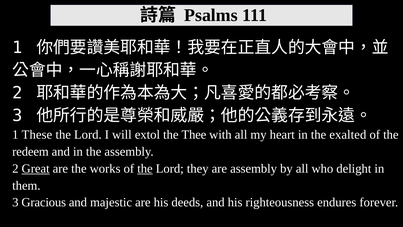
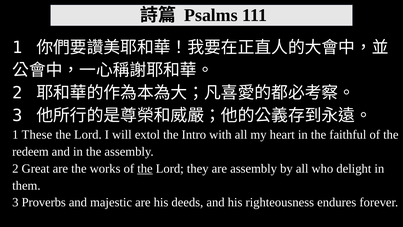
Thee: Thee -> Intro (194, 135)
exalted: exalted -> faithful (348, 135)
Great underline: present -> none (36, 168)
Gracious: Gracious -> Proverbs (44, 202)
